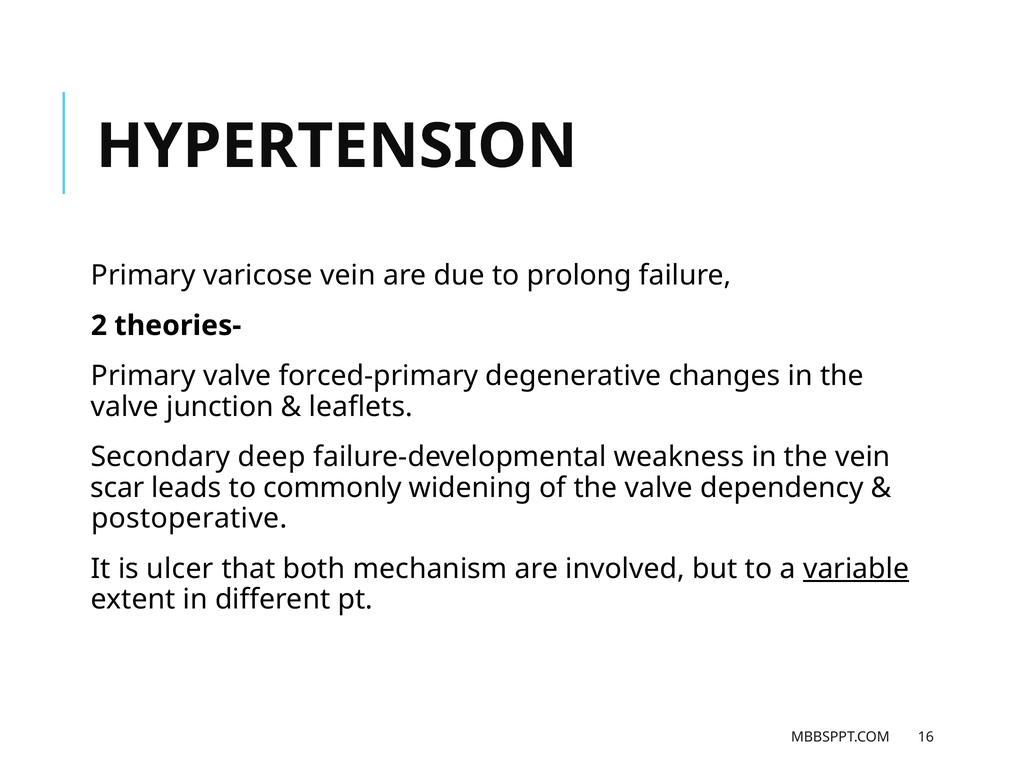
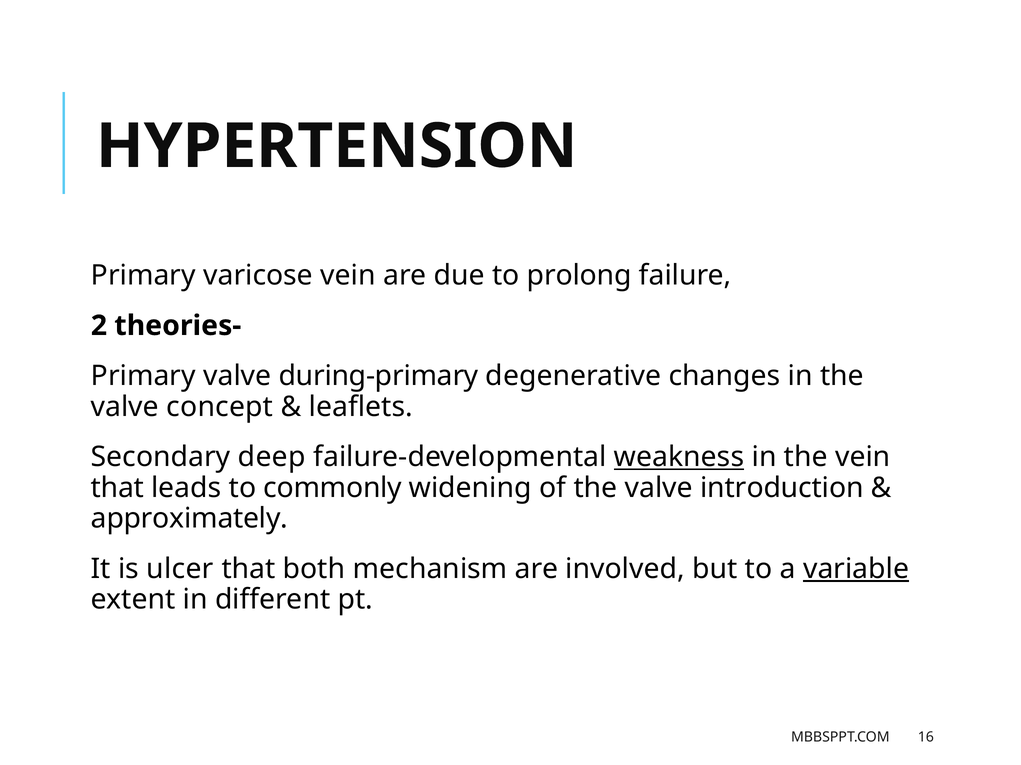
forced-primary: forced-primary -> during-primary (379, 376)
junction: junction -> concept (220, 407)
weakness underline: none -> present (679, 458)
scar: scar -> that (117, 488)
dependency: dependency -> introduction (782, 488)
postoperative: postoperative -> approximately (189, 519)
